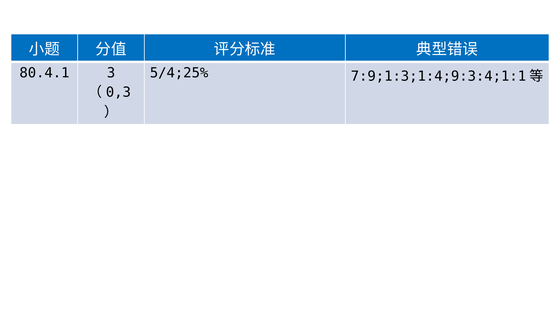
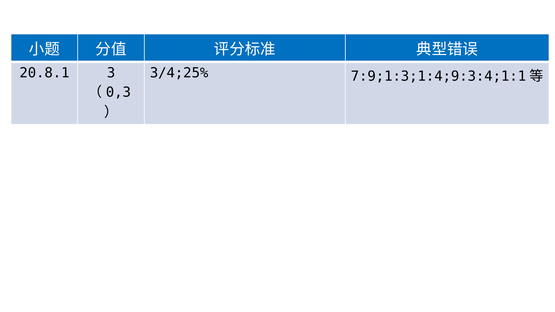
80.4.1: 80.4.1 -> 20.8.1 (44, 73)
5/4;25%: 5/4;25% -> 3/4;25% (179, 73)
